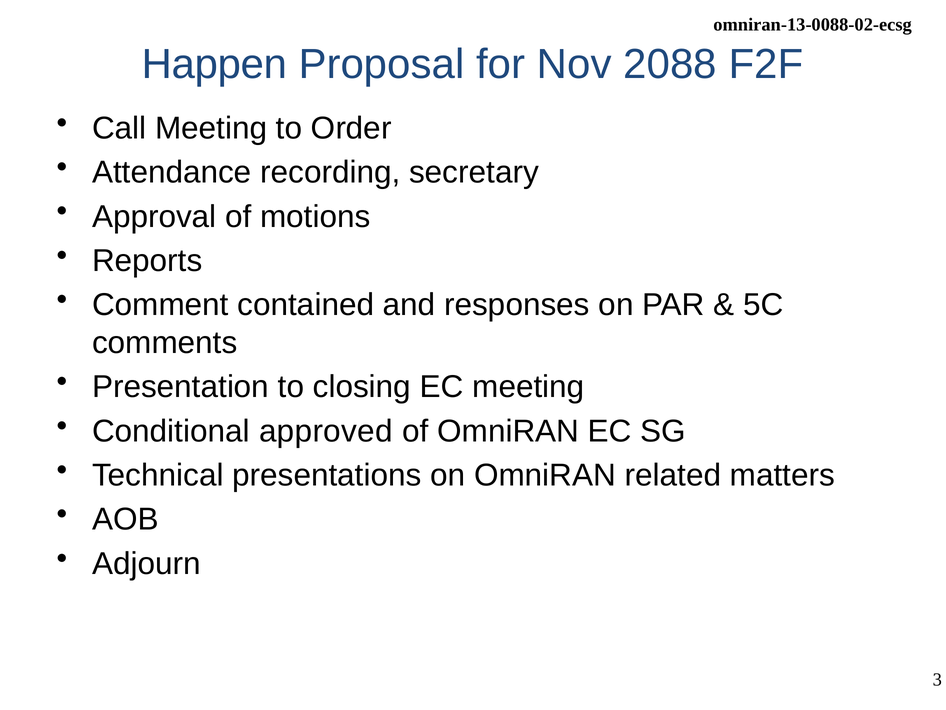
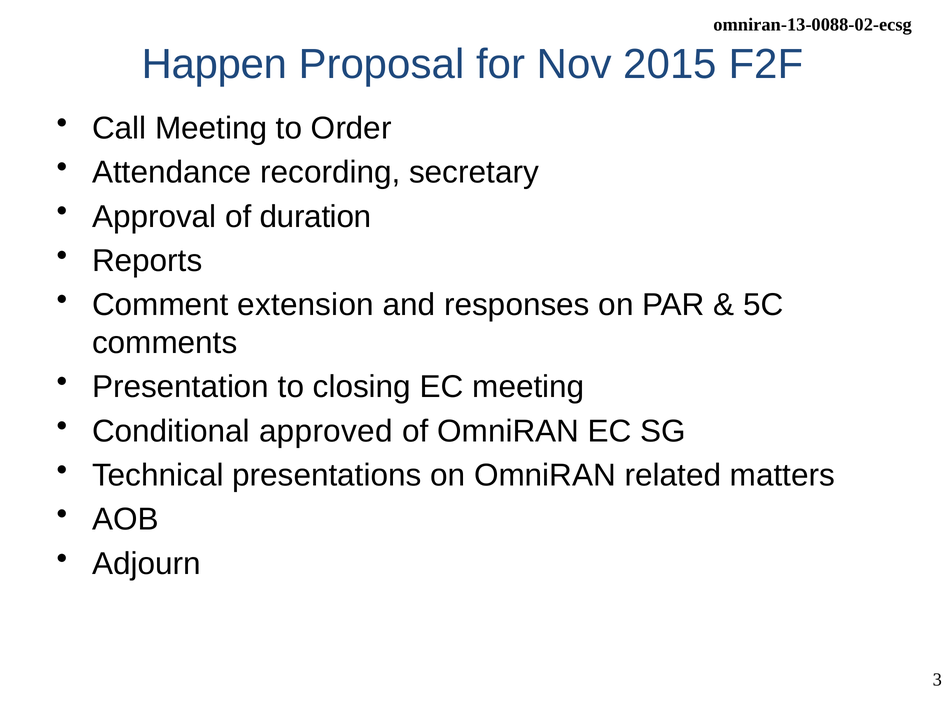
2088: 2088 -> 2015 (670, 64)
motions: motions -> duration (316, 217)
contained: contained -> extension (306, 305)
